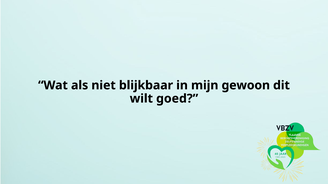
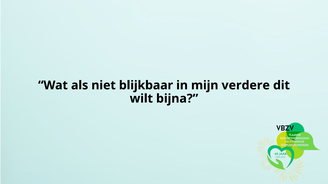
gewoon: gewoon -> verdere (246, 86)
goed: goed -> bijna (177, 99)
